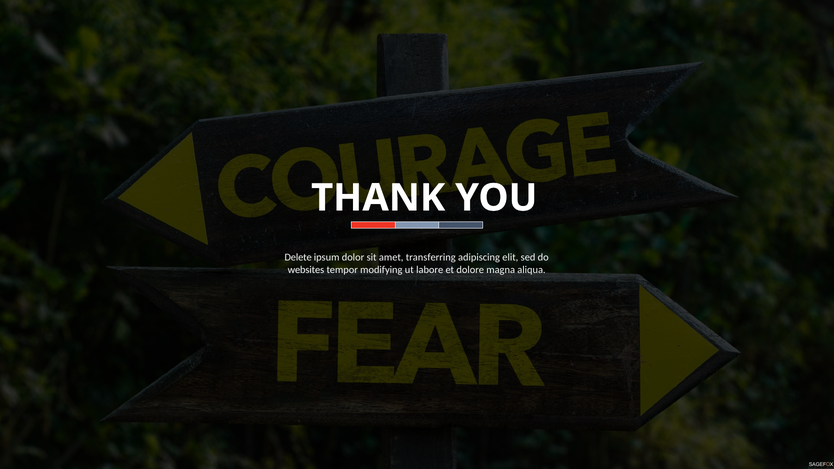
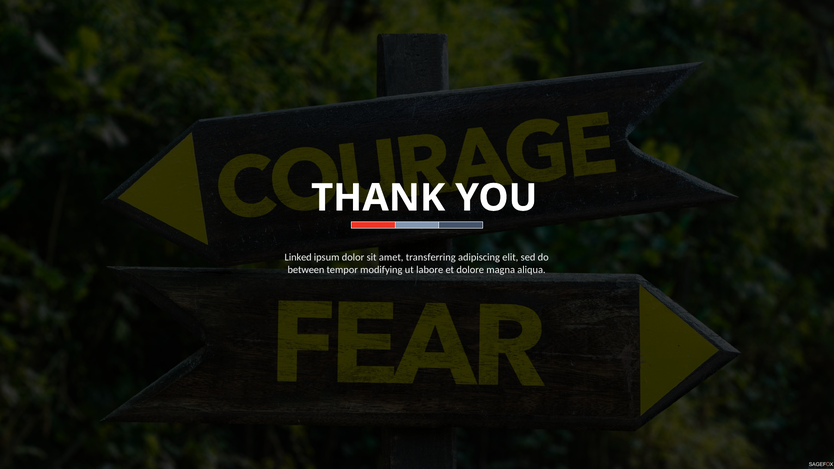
Delete: Delete -> Linked (298, 257)
websites: websites -> between (306, 270)
